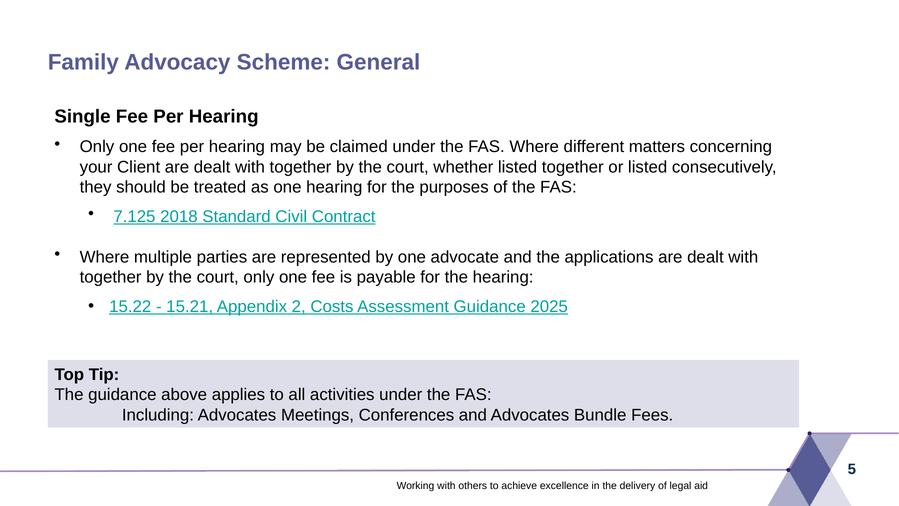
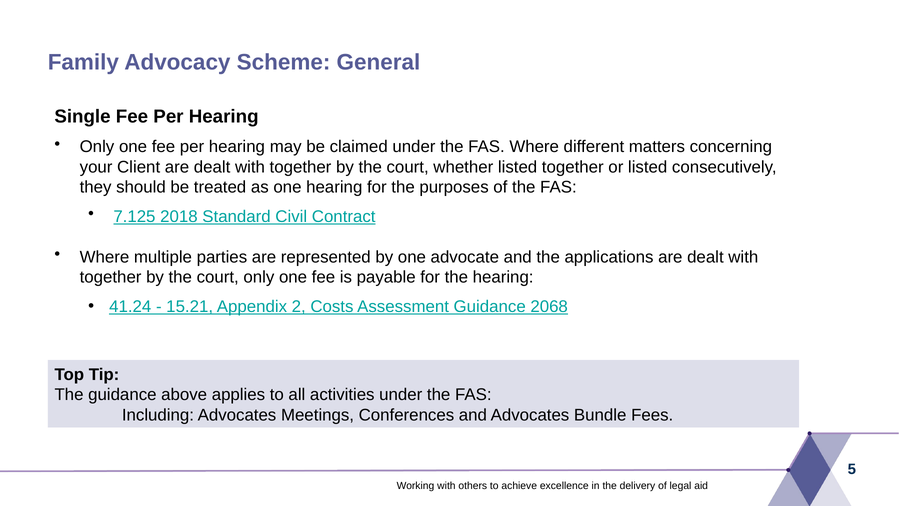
15.22: 15.22 -> 41.24 (130, 306)
2025: 2025 -> 2068 (549, 306)
